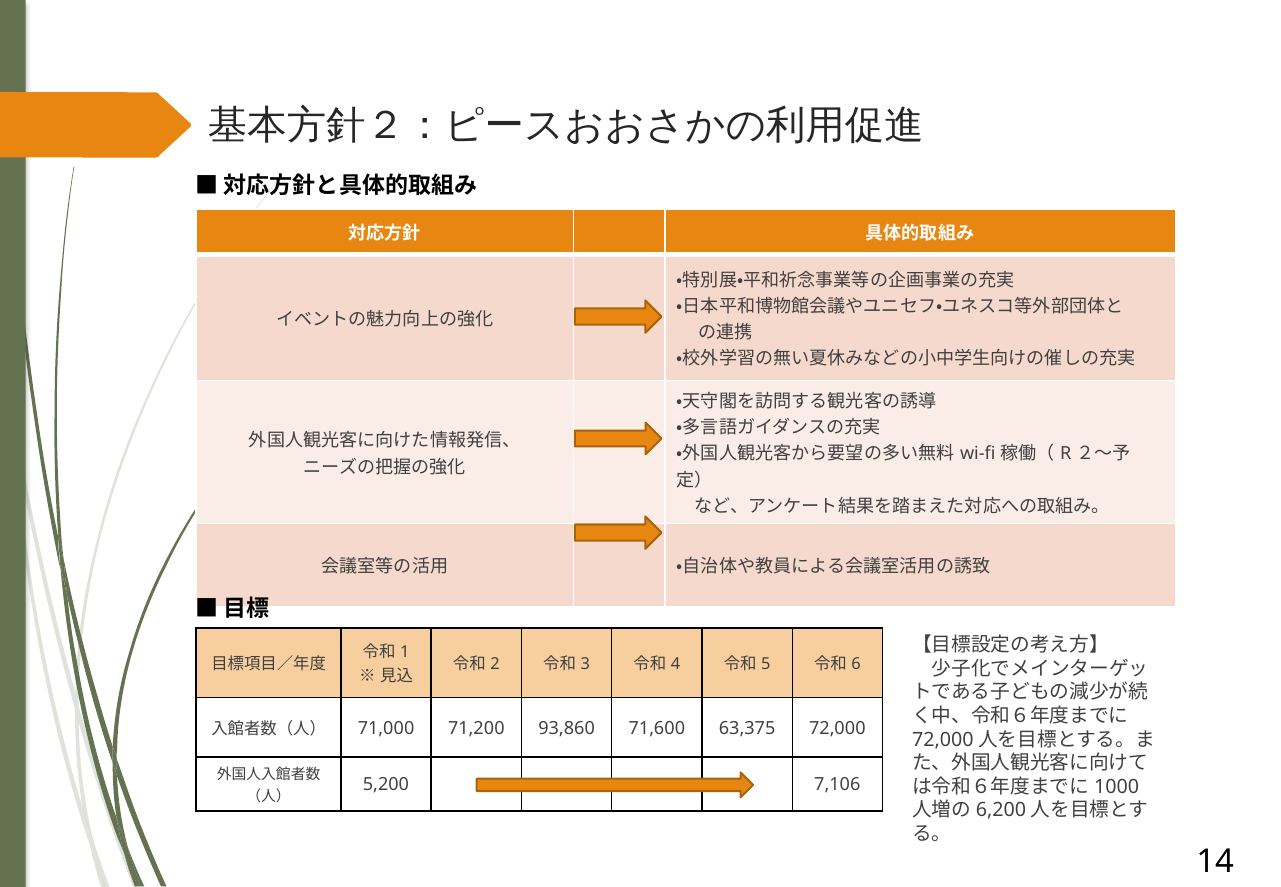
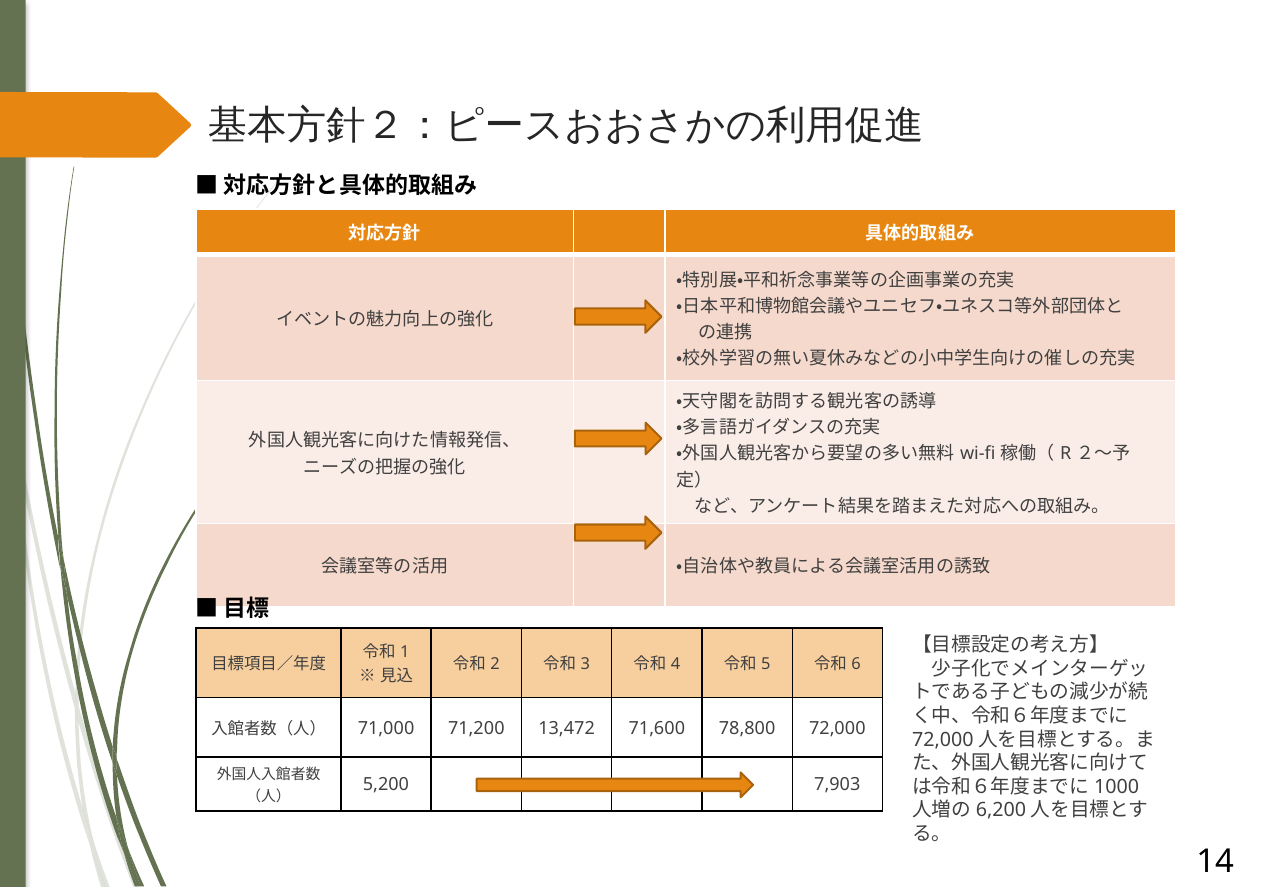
93,860: 93,860 -> 13,472 (567, 728)
63,375: 63,375 -> 78,800 (747, 728)
7,106: 7,106 -> 7,903 (837, 785)
